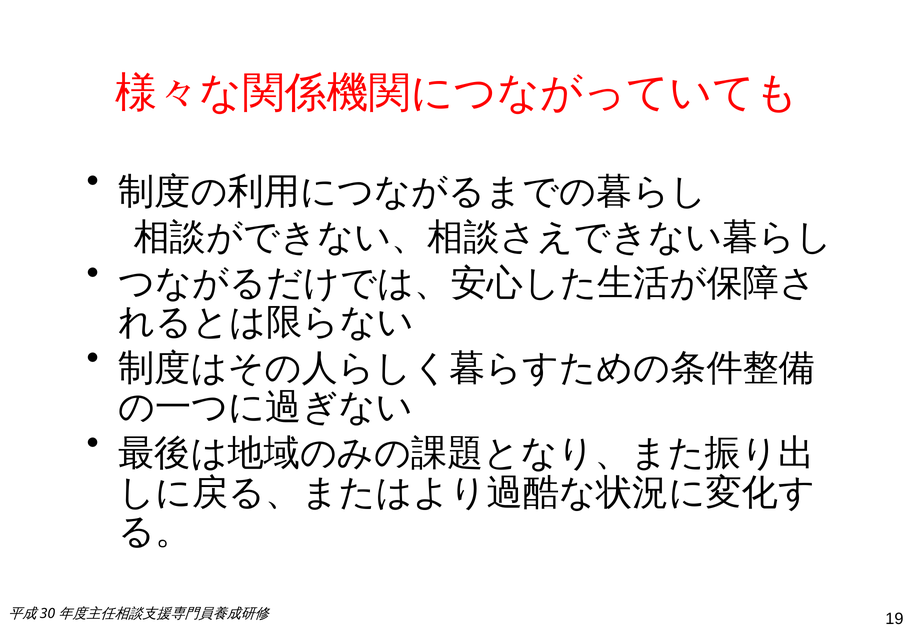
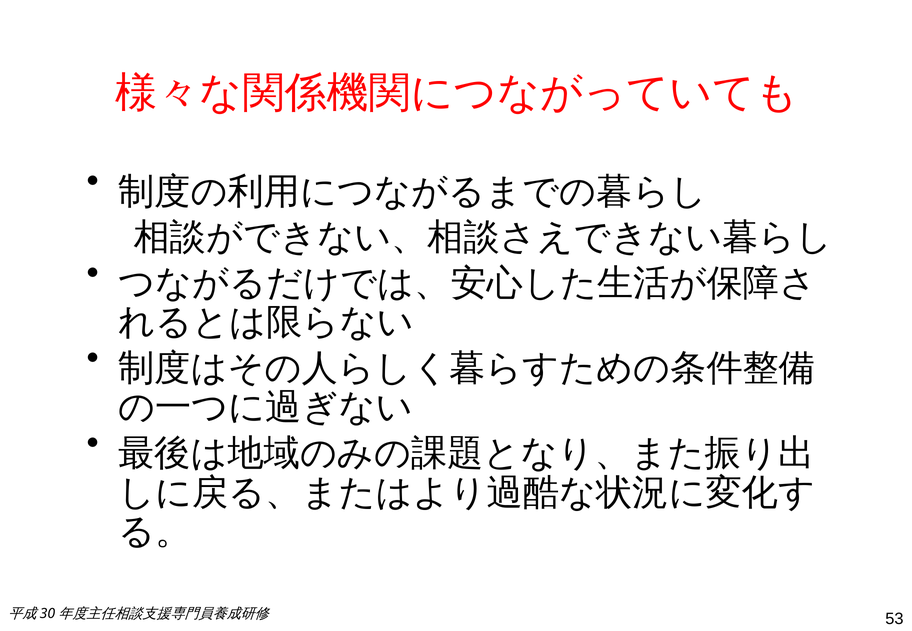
19: 19 -> 53 (894, 619)
